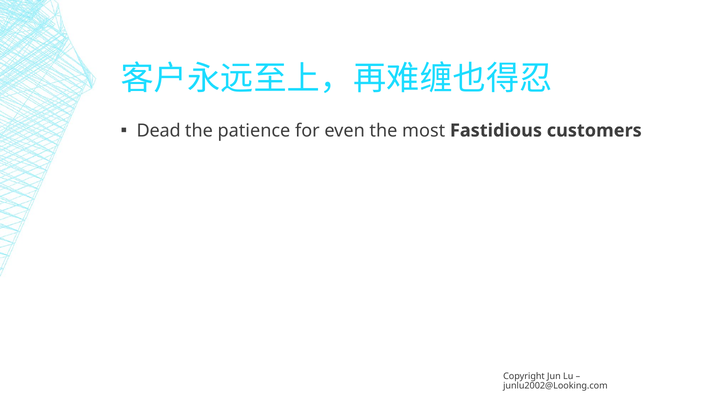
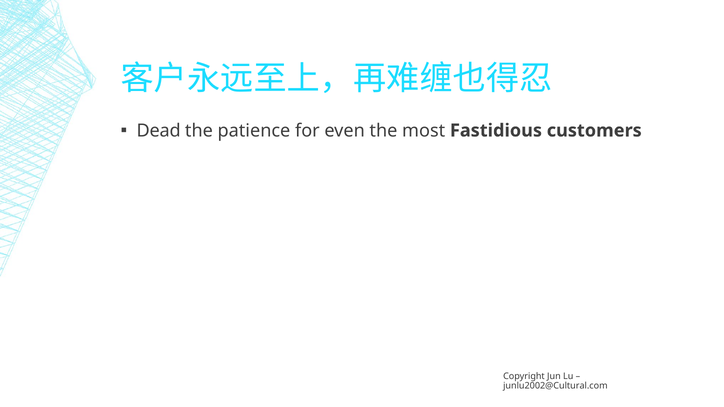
junlu2002@Looking.com: junlu2002@Looking.com -> junlu2002@Cultural.com (555, 386)
